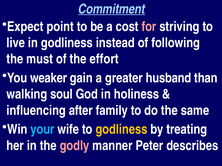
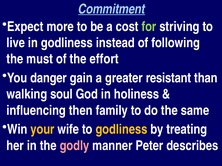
point: point -> more (60, 27)
for colour: pink -> light green (149, 27)
weaker: weaker -> danger (49, 78)
husband: husband -> resistant (169, 78)
after: after -> then (81, 111)
your colour: light blue -> yellow (42, 130)
